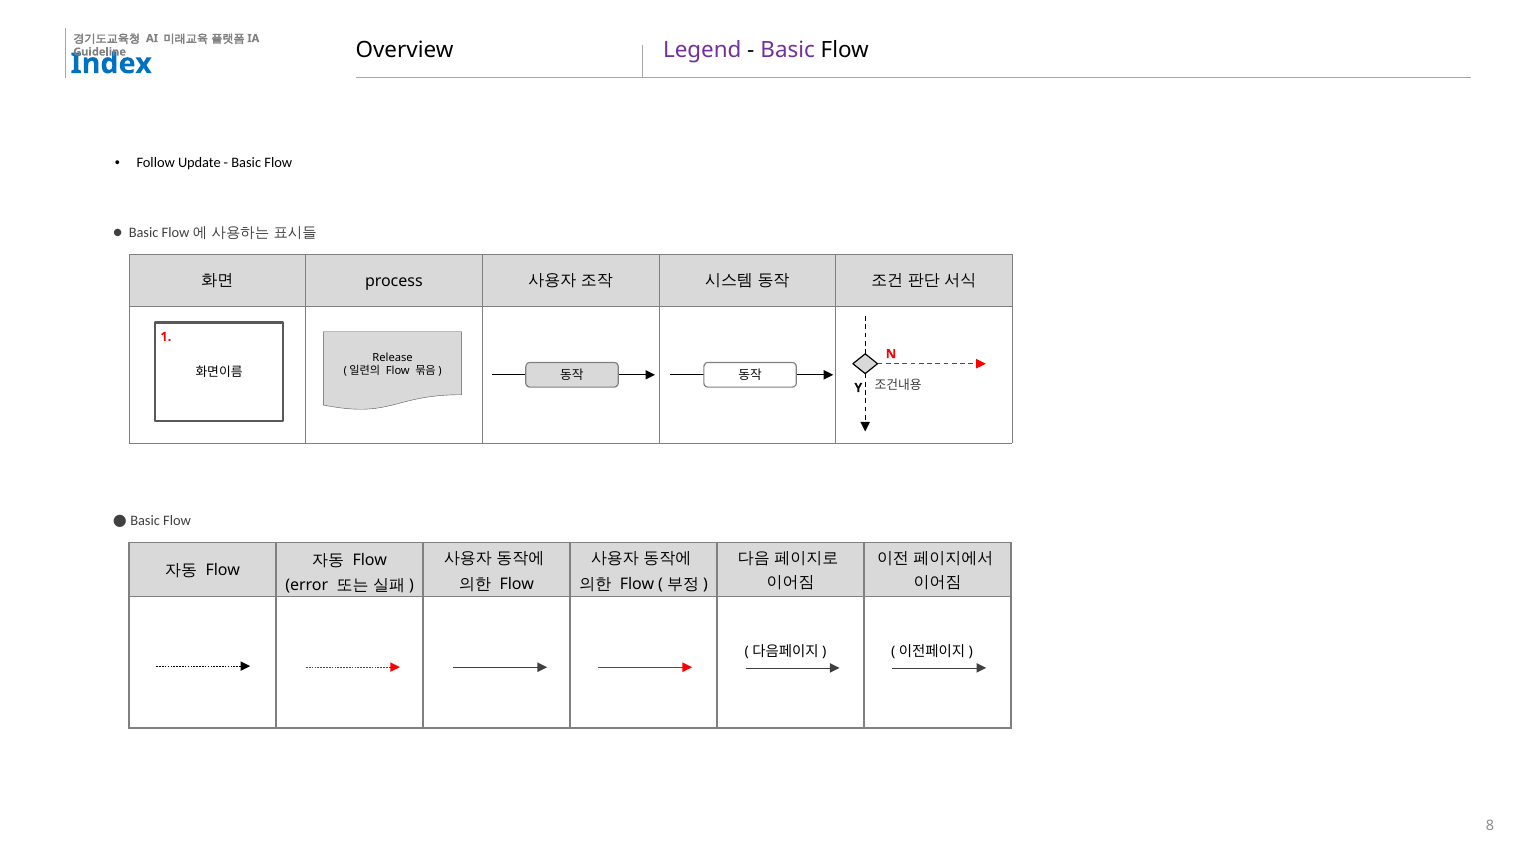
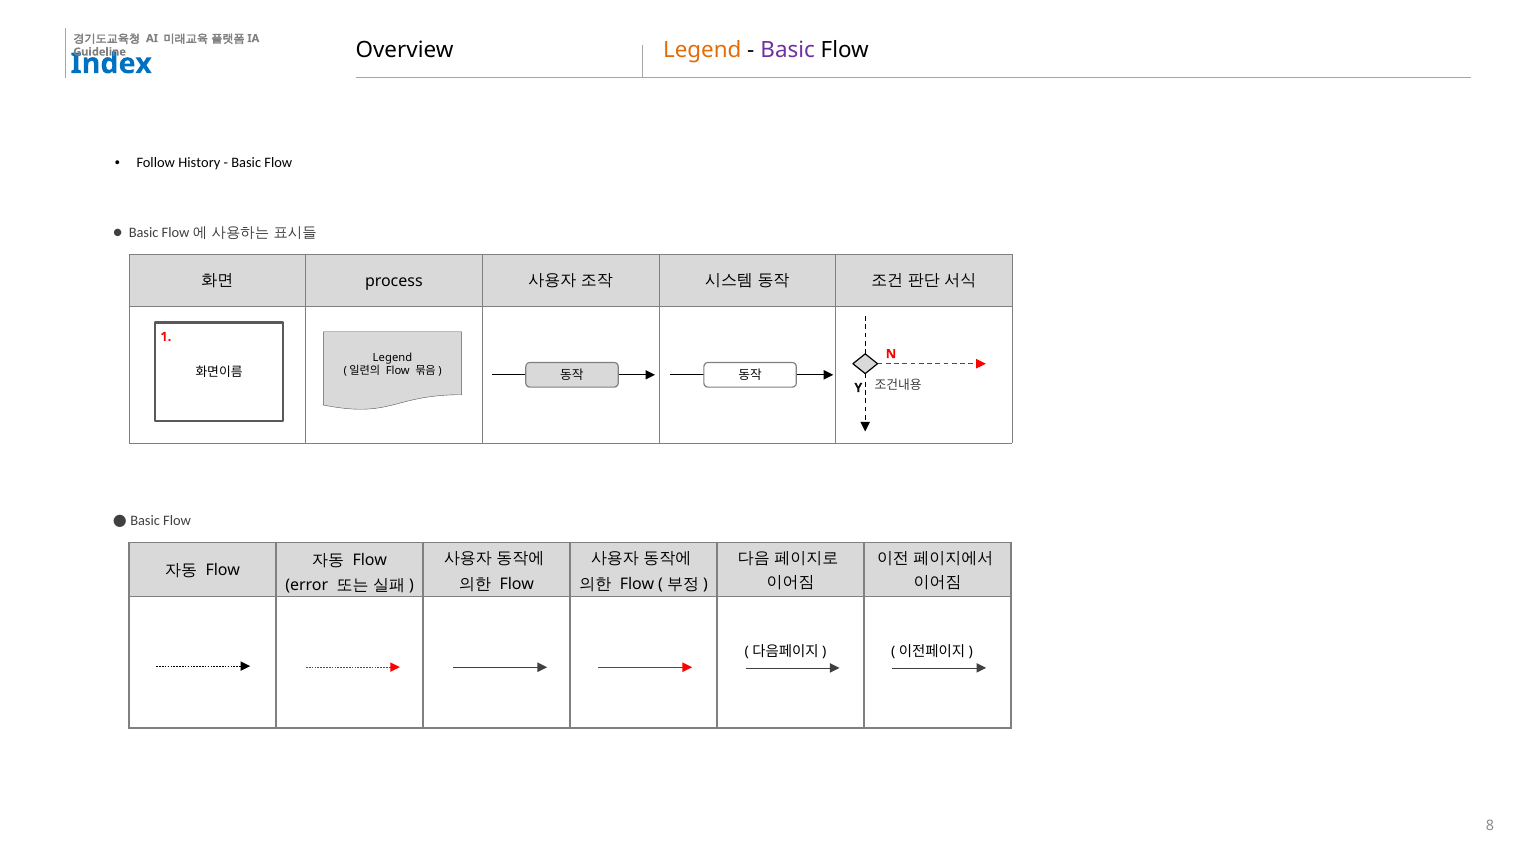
Legend colour: purple -> orange (702, 50)
Update: Update -> History (199, 163)
Release: Release -> Legend (392, 357)
